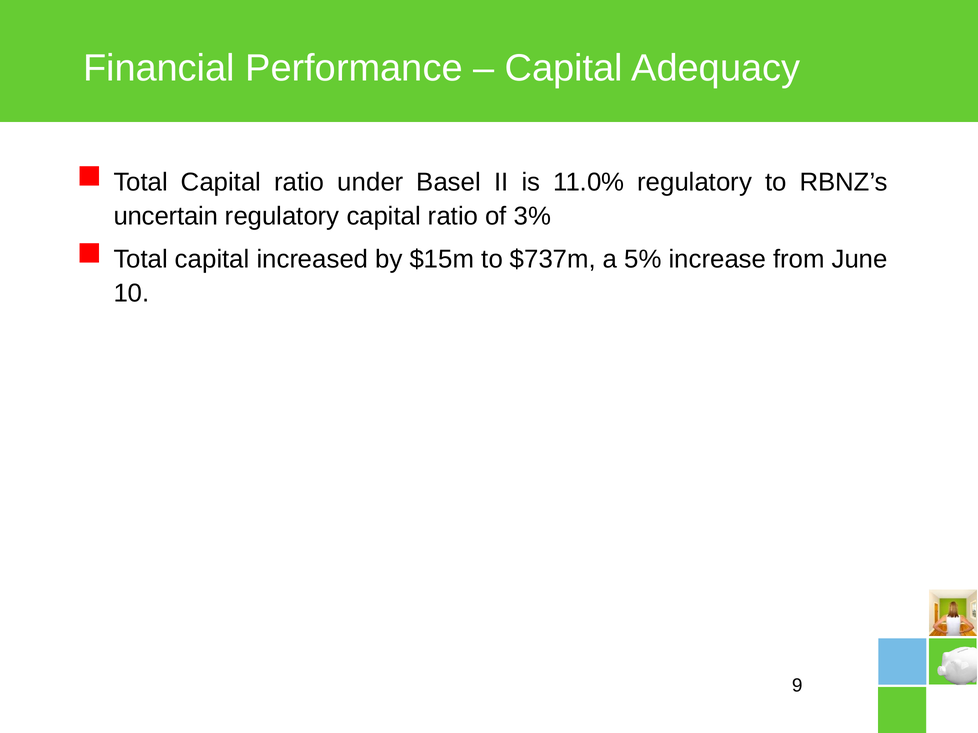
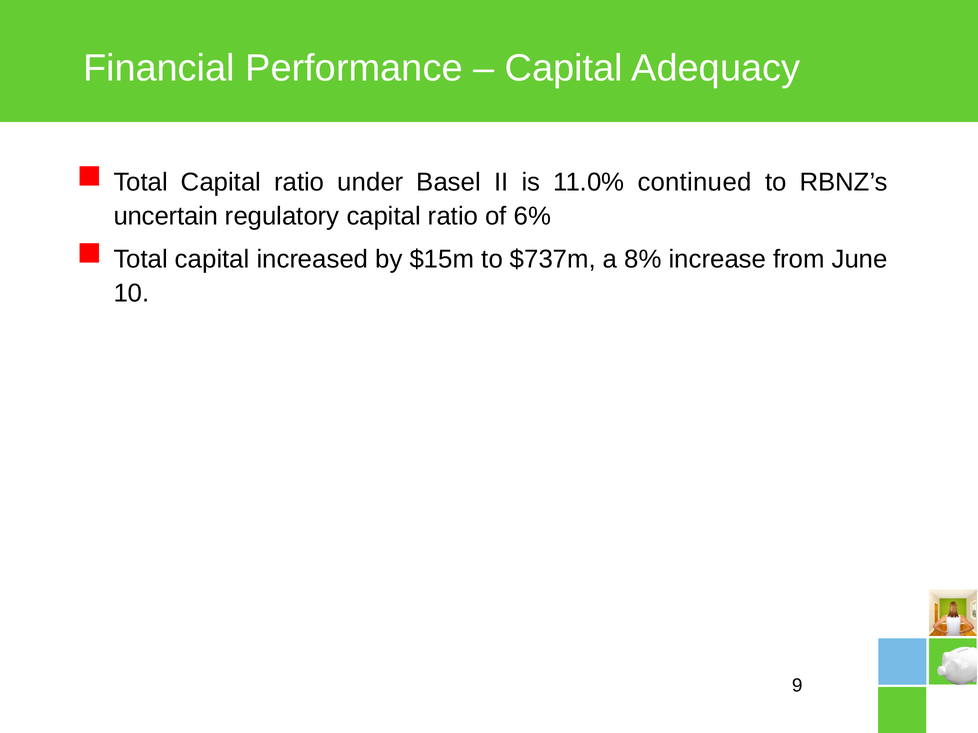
11.0% regulatory: regulatory -> continued (695, 182)
3%: 3% -> 6% (532, 216)
5%: 5% -> 8% (643, 259)
